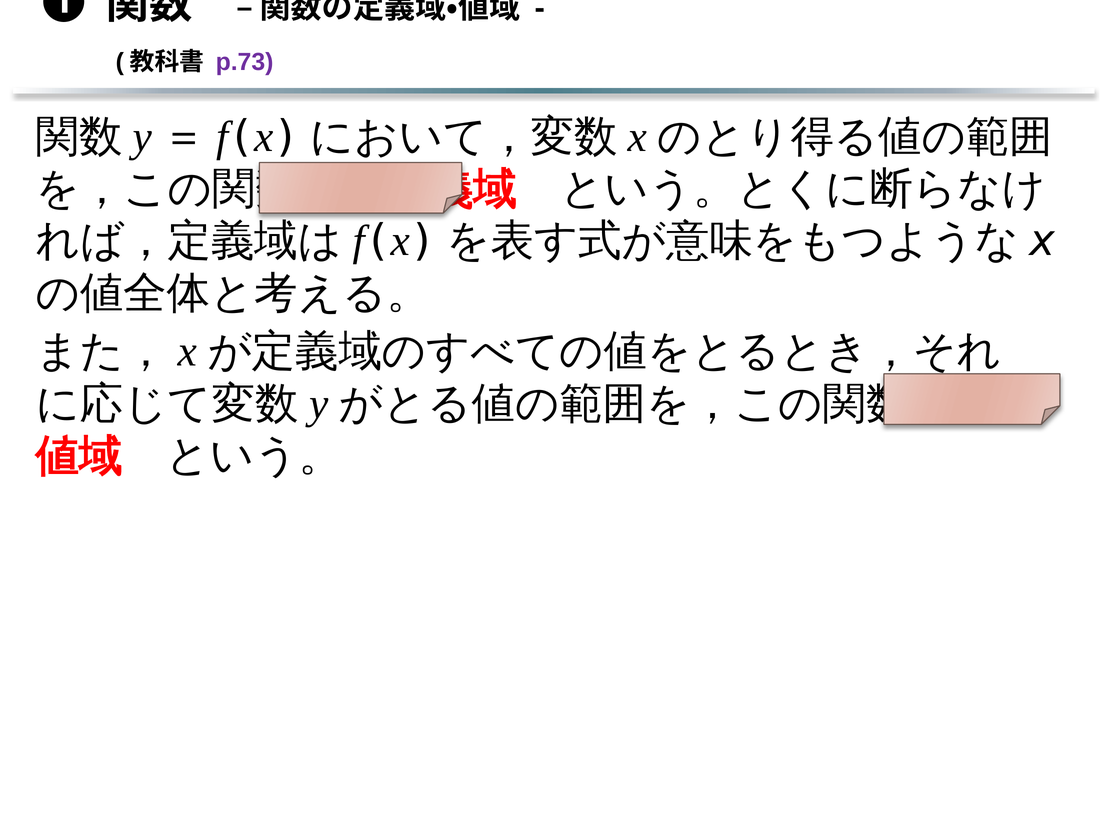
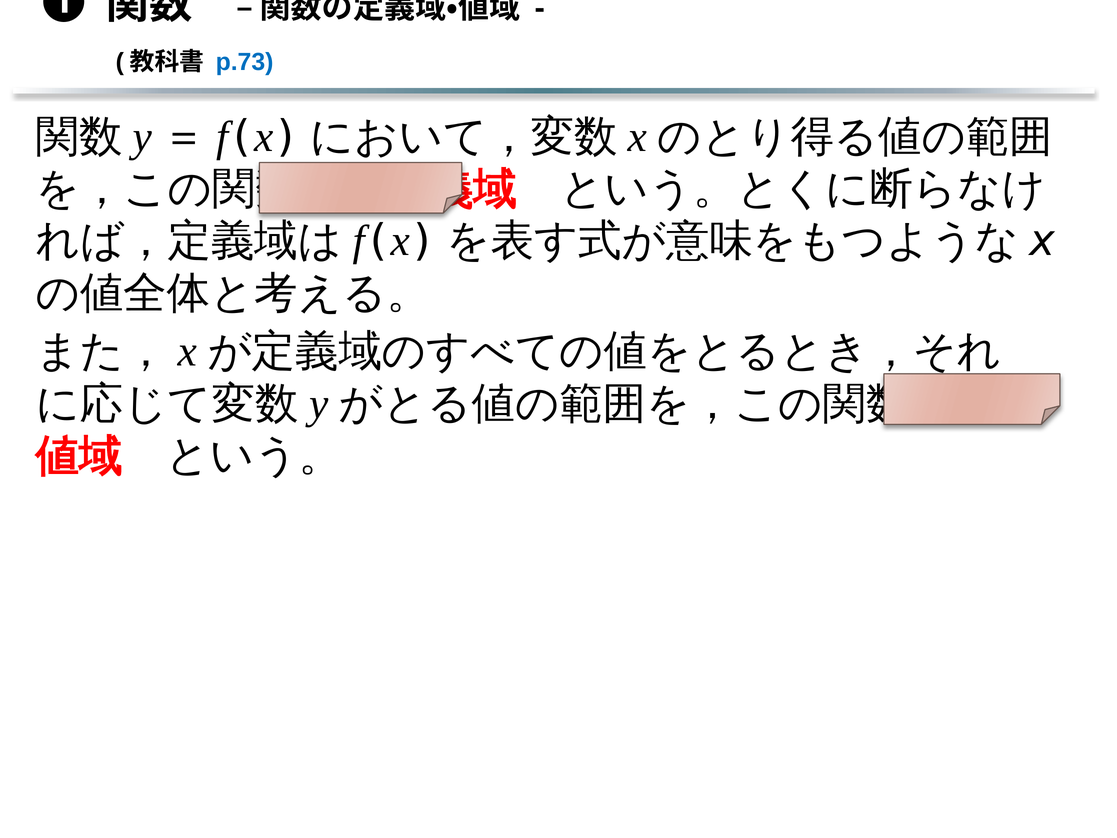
p.73 colour: purple -> blue (245, 62)
